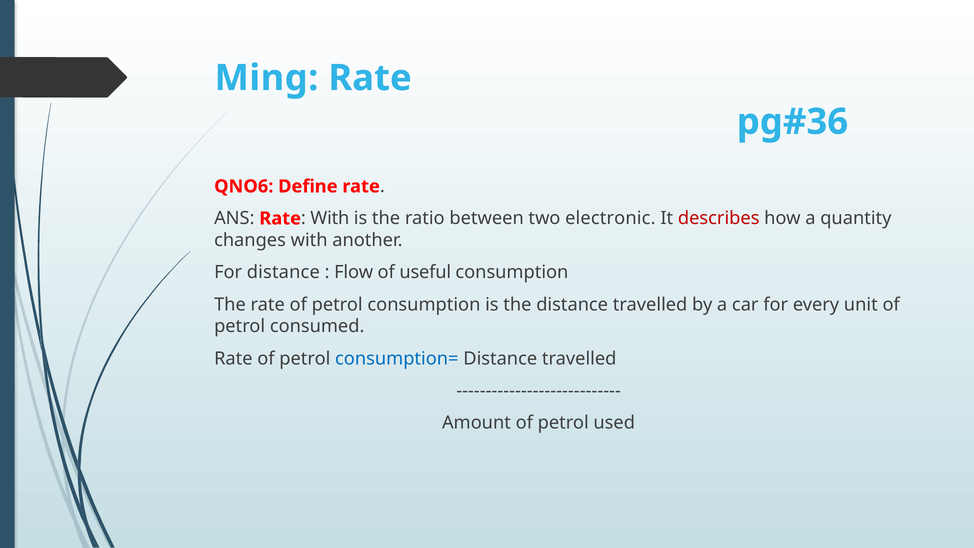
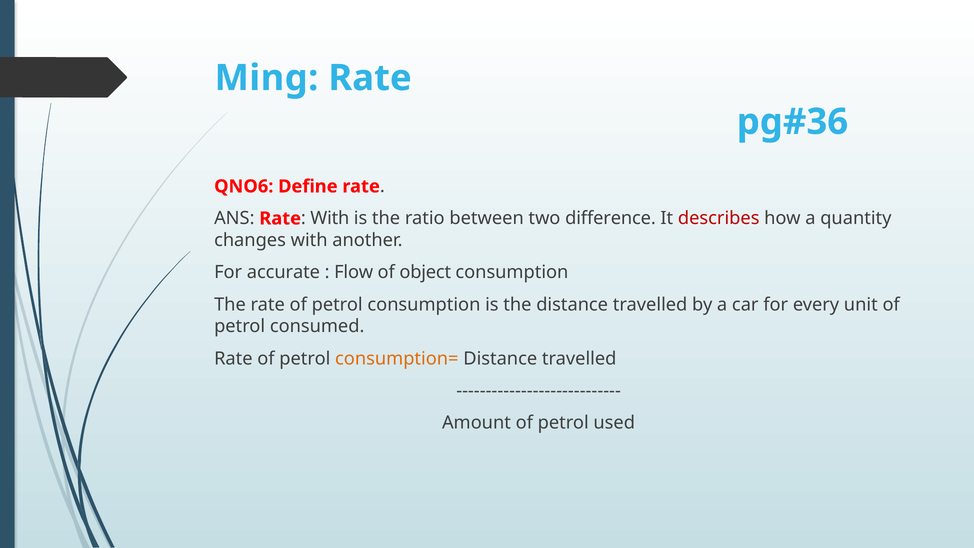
electronic: electronic -> difference (610, 218)
For distance: distance -> accurate (283, 272)
useful: useful -> object (425, 272)
consumption= colour: blue -> orange (397, 358)
